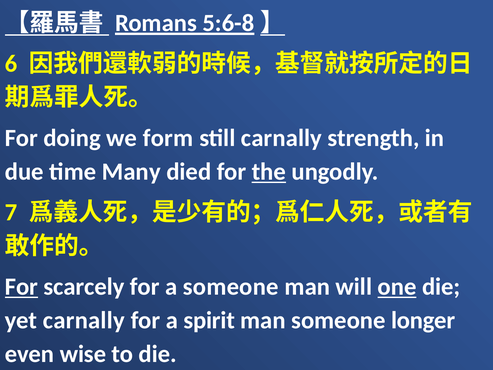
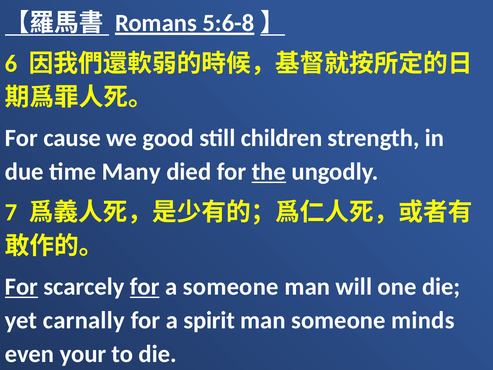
doing: doing -> cause (72, 138)
form: form -> good (168, 138)
still carnally: carnally -> children (282, 138)
for underline: none -> present (145, 287)
one underline: present -> none (397, 287)
longer: longer -> minds (423, 320)
wise: wise -> your (83, 354)
